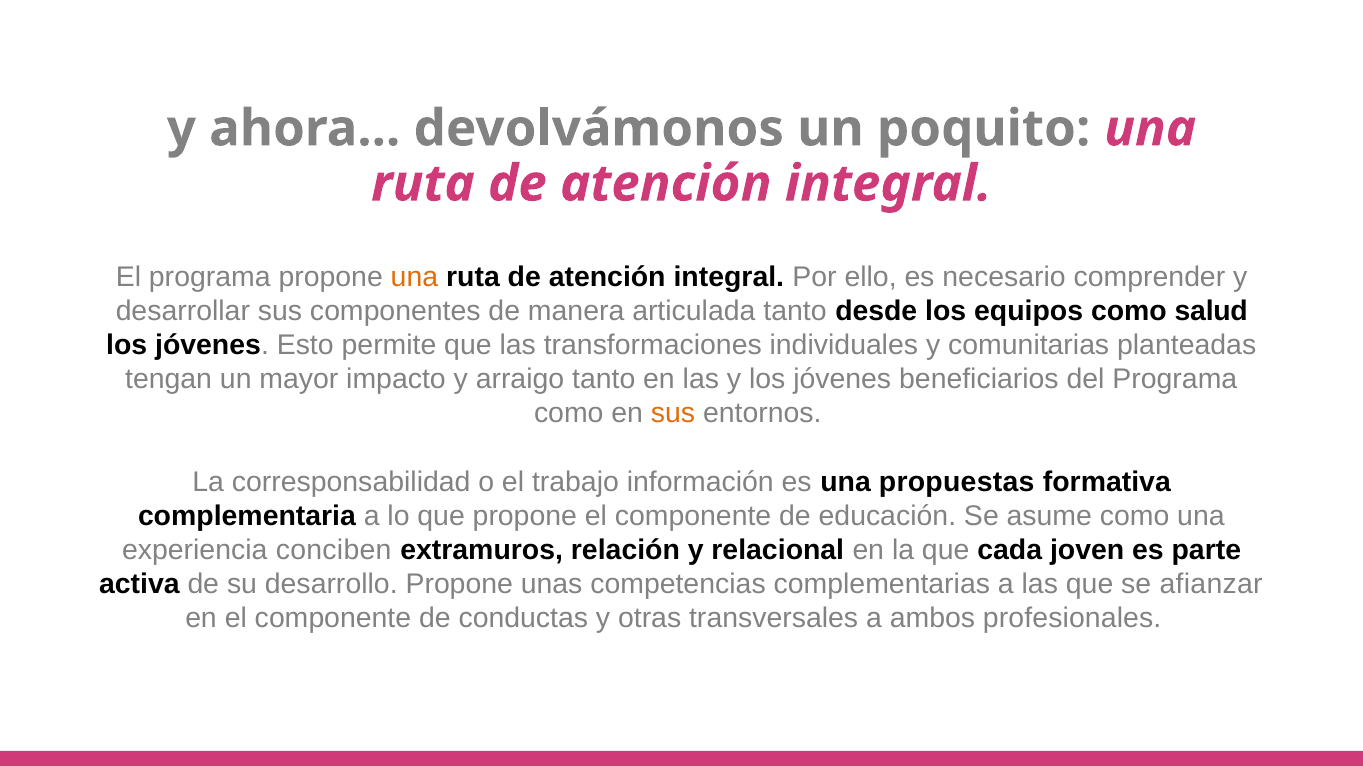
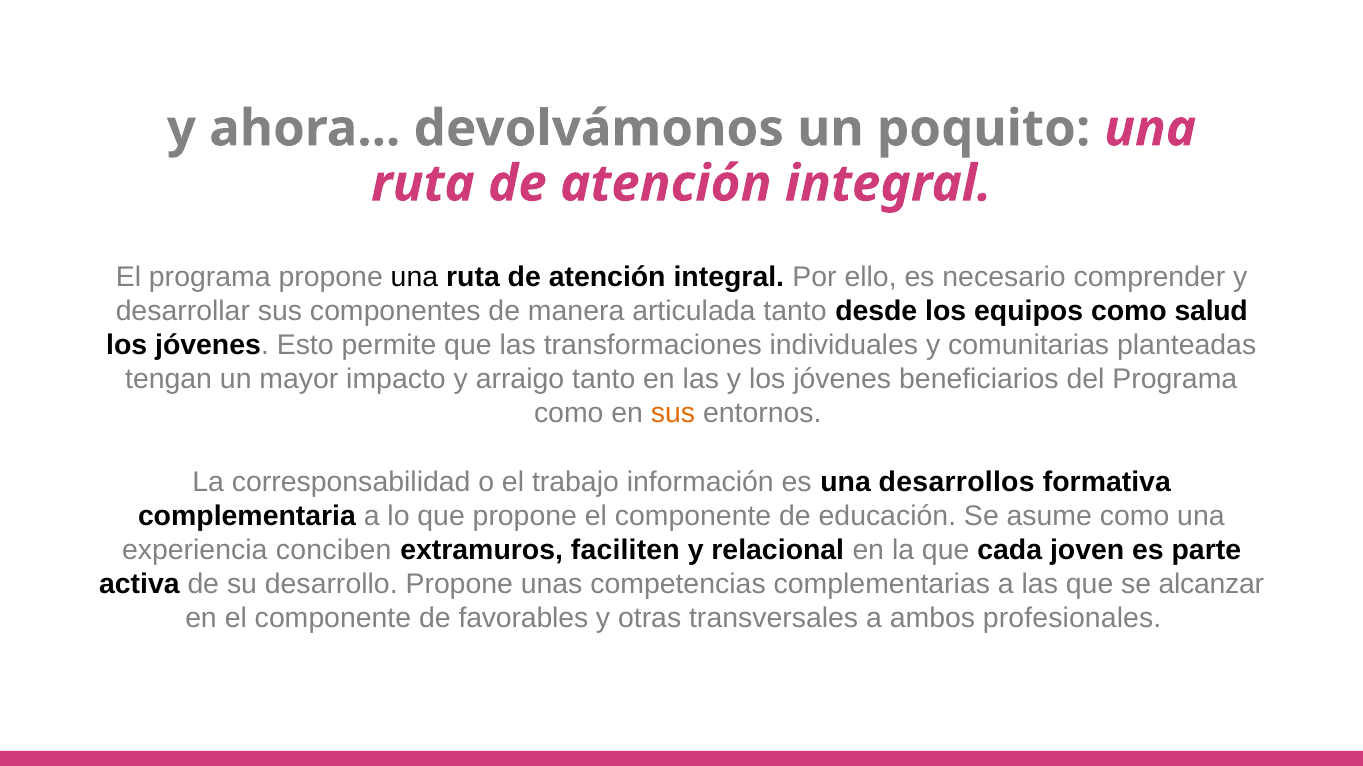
una colour: orange -> black (414, 278)
propuestas: propuestas -> desarrollos (957, 482)
relación: relación -> faciliten (625, 550)
afianzar: afianzar -> alcanzar (1211, 584)
conductas: conductas -> favorables (523, 618)
